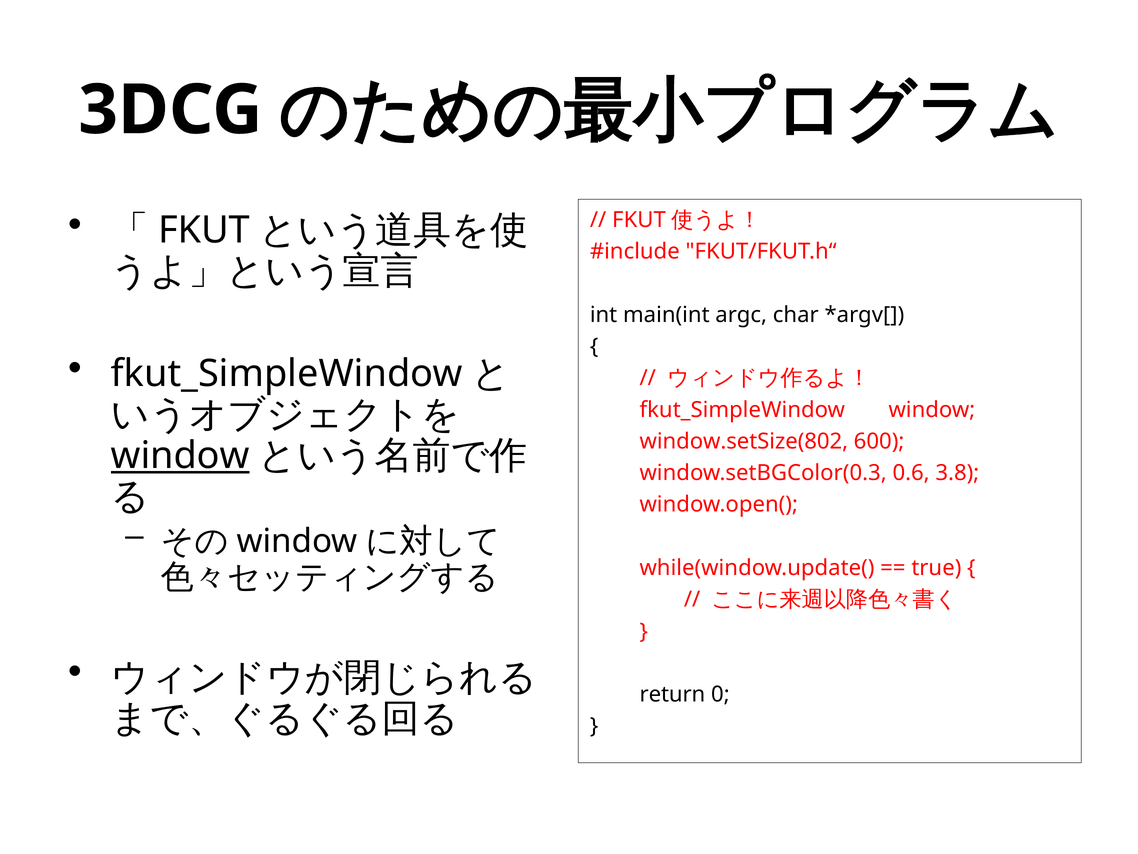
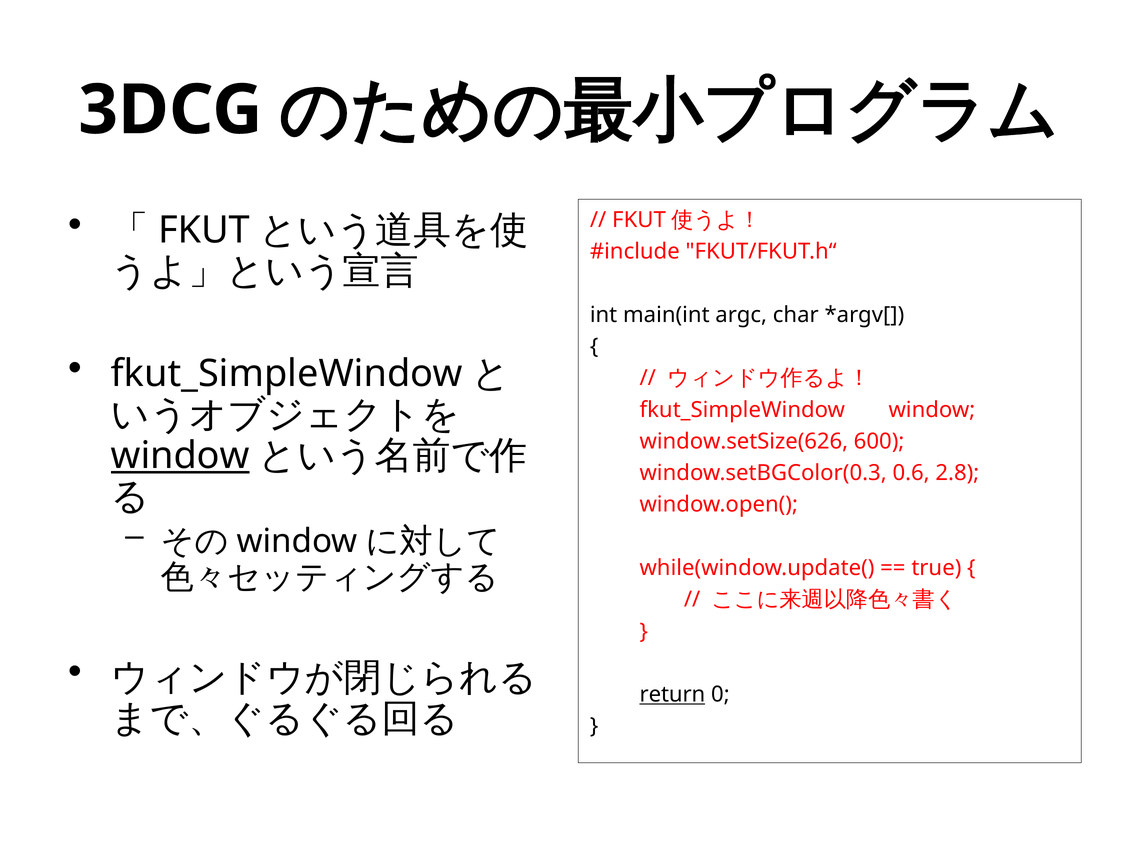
window.setSize(802: window.setSize(802 -> window.setSize(626 (744, 441)
3.8: 3.8 -> 2.8 (957, 473)
return underline: none -> present (672, 694)
